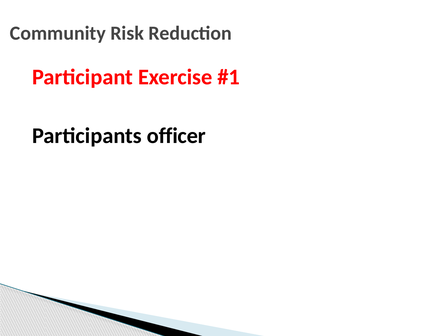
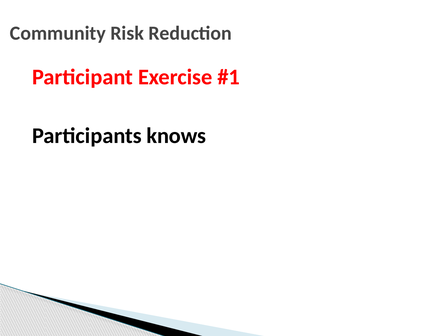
officer: officer -> knows (176, 135)
